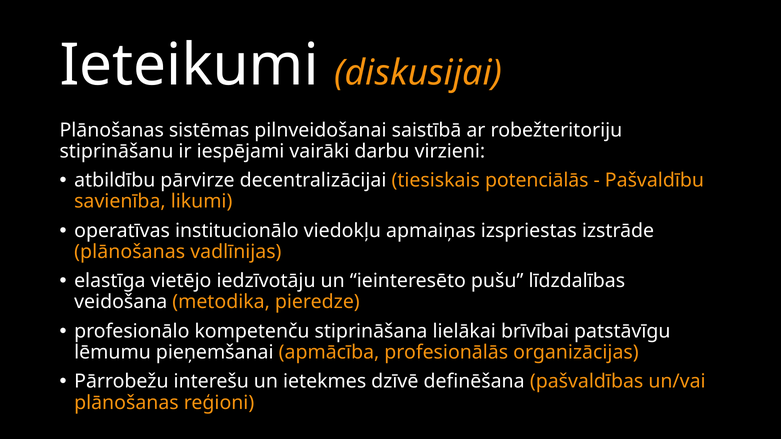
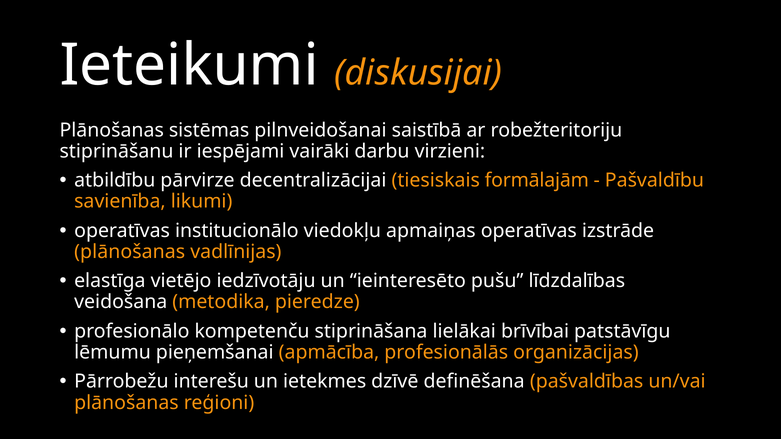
potenciālās: potenciālās -> formālajām (537, 181)
apmaiņas izspriestas: izspriestas -> operatīvas (529, 231)
